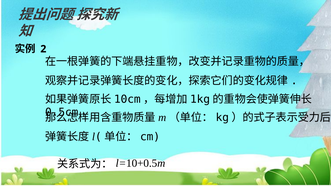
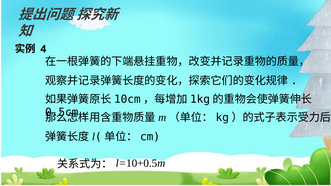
2: 2 -> 4 (43, 49)
